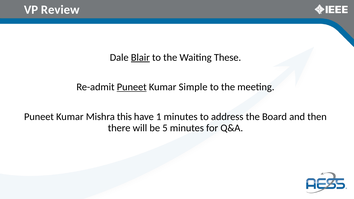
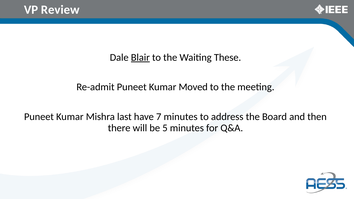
Puneet underline: present -> none (132, 87)
Simple: Simple -> Moved (193, 87)
this: this -> last (124, 117)
1: 1 -> 7 (159, 117)
